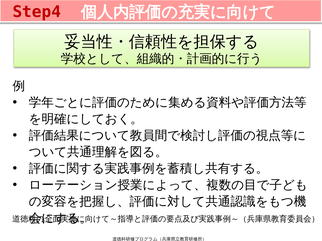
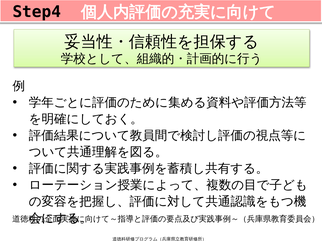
Step4 colour: red -> black (37, 12)
